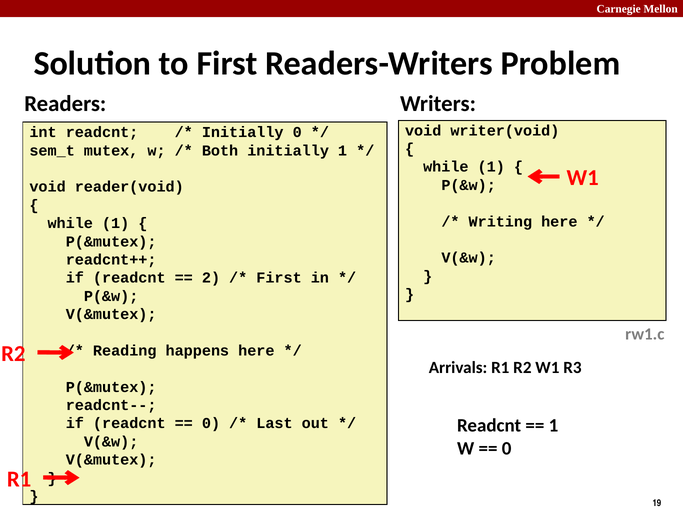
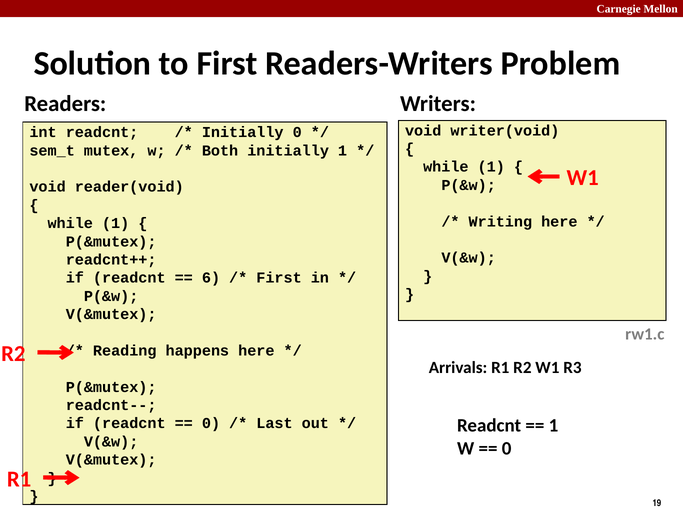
2: 2 -> 6 (211, 278)
